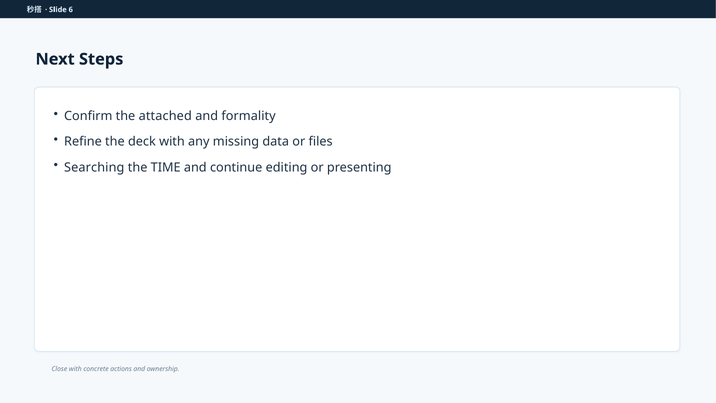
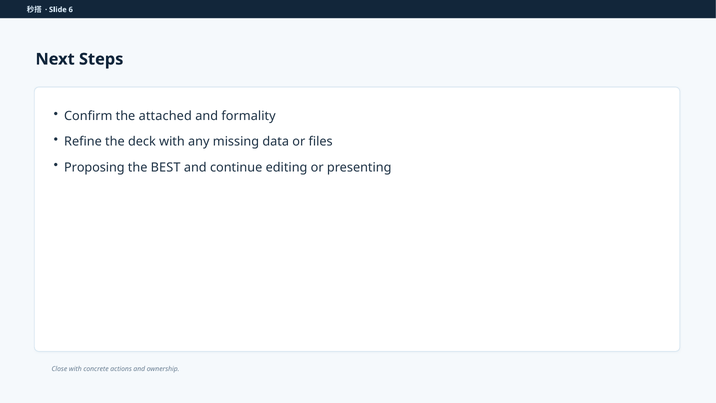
Searching: Searching -> Proposing (94, 167)
TIME: TIME -> BEST (166, 167)
